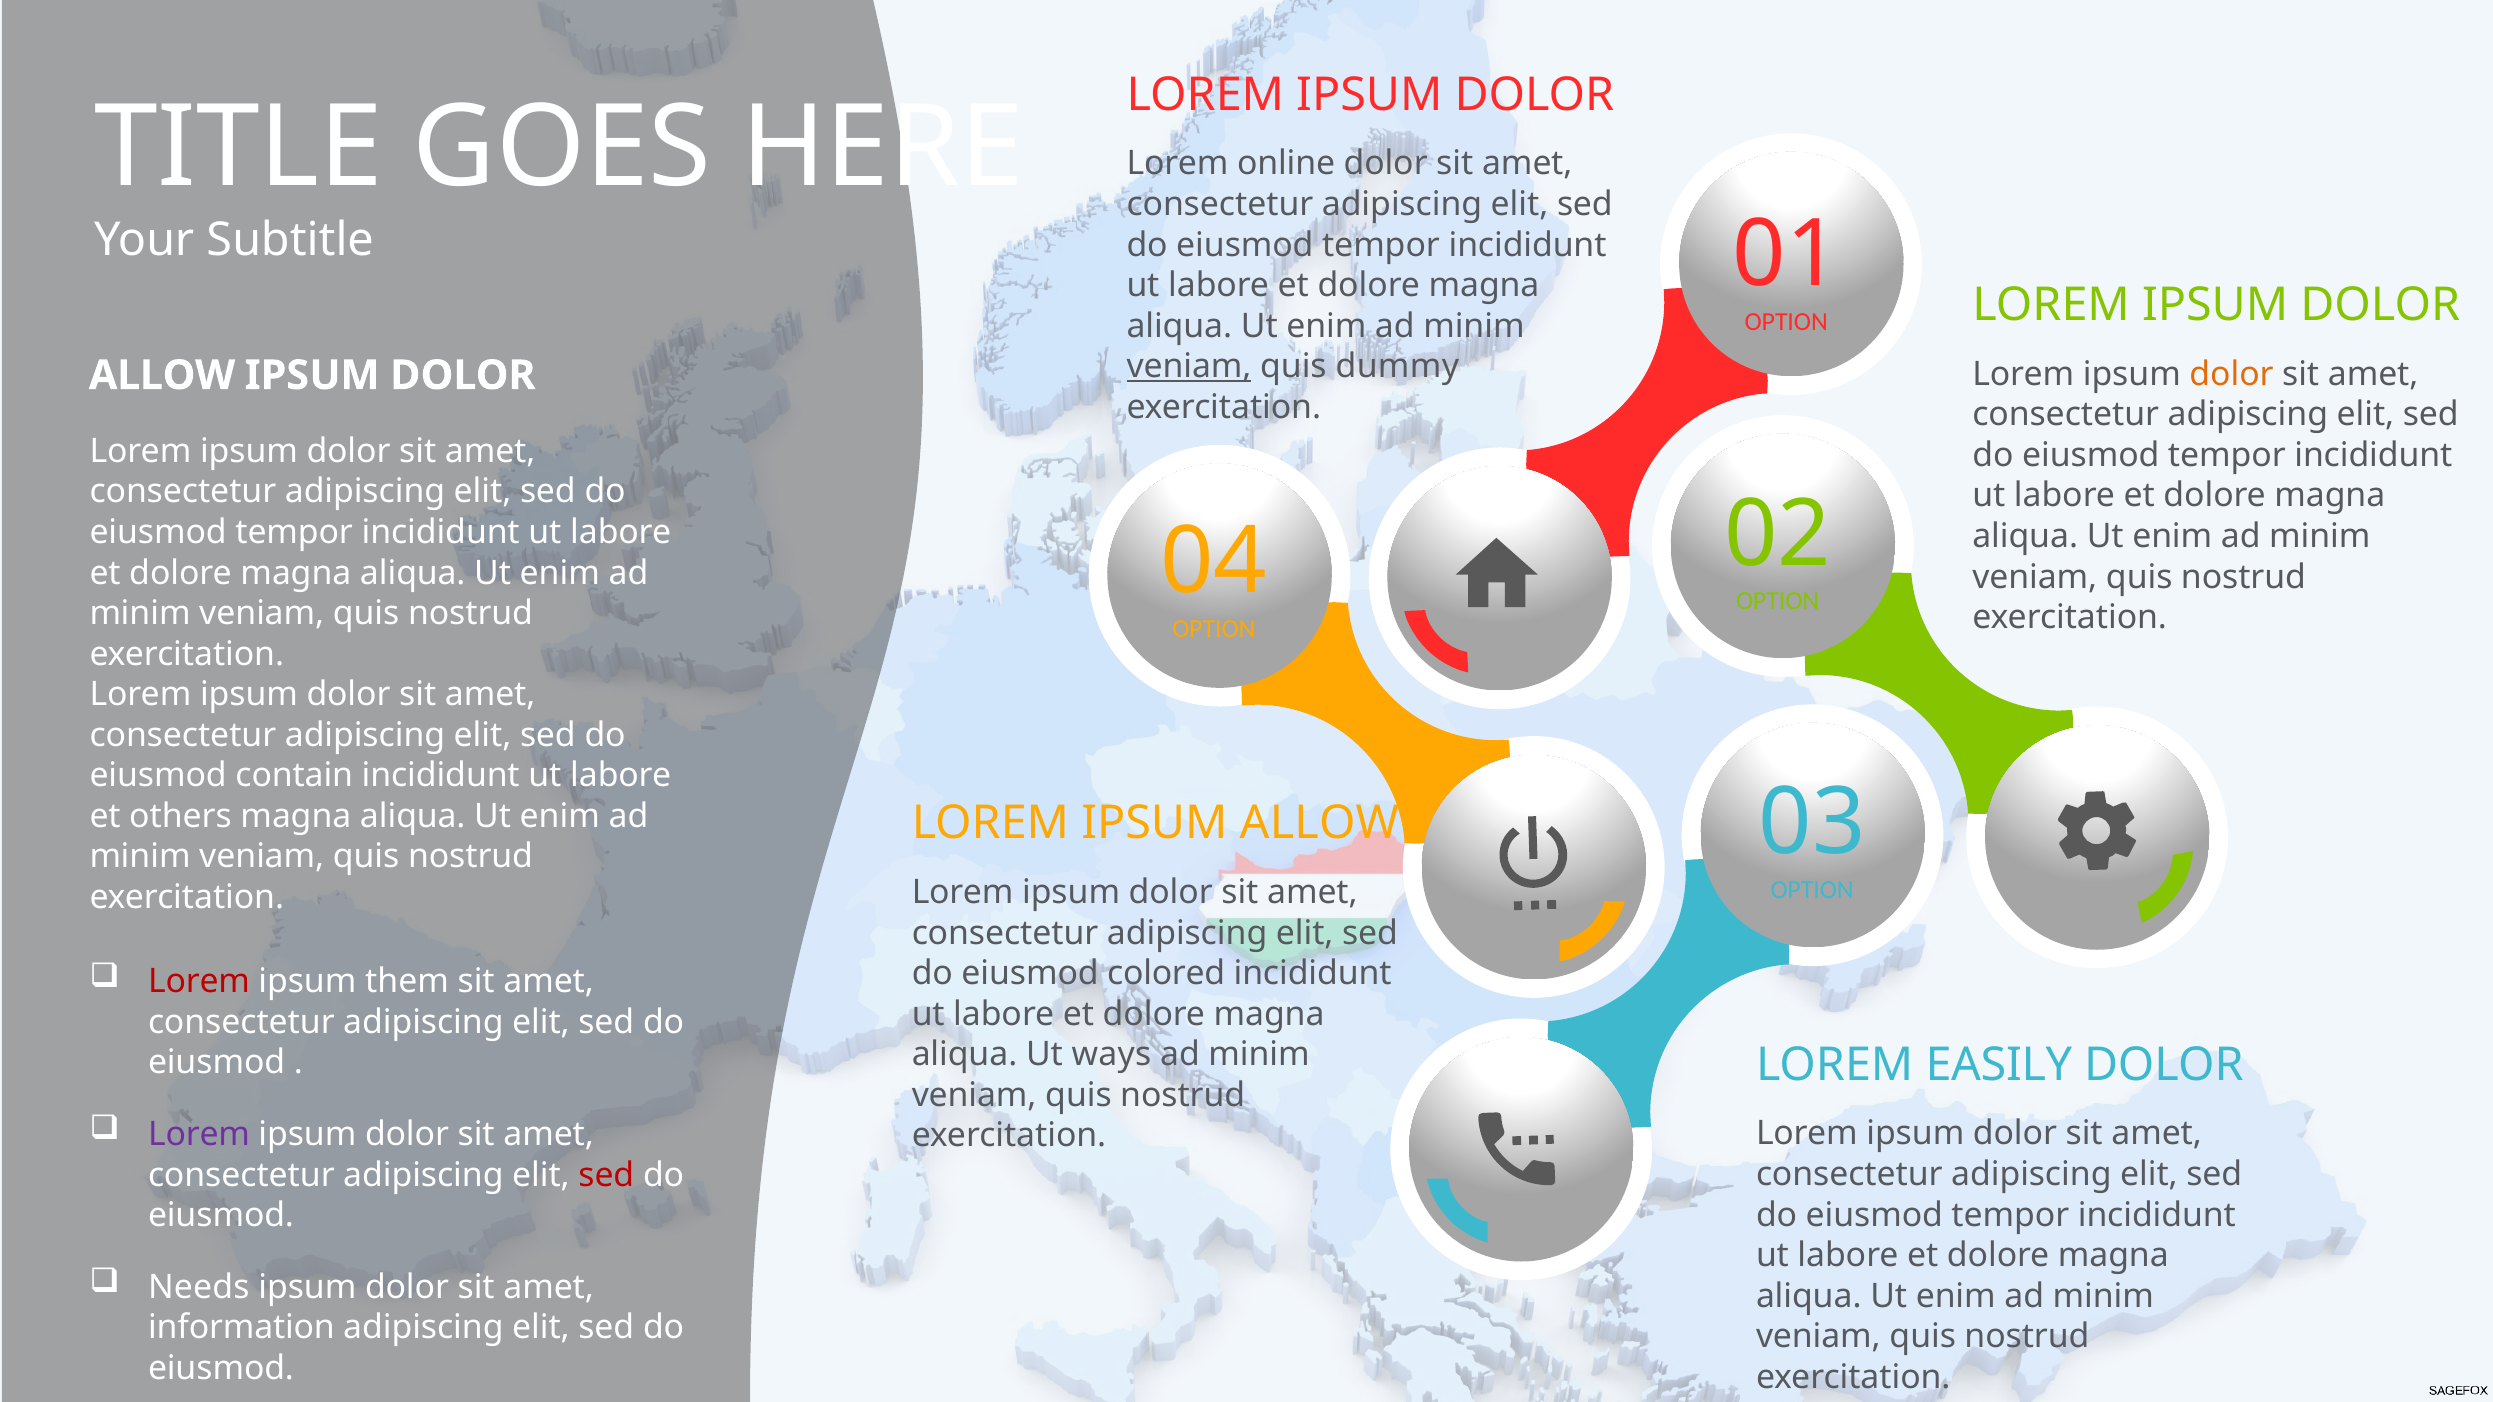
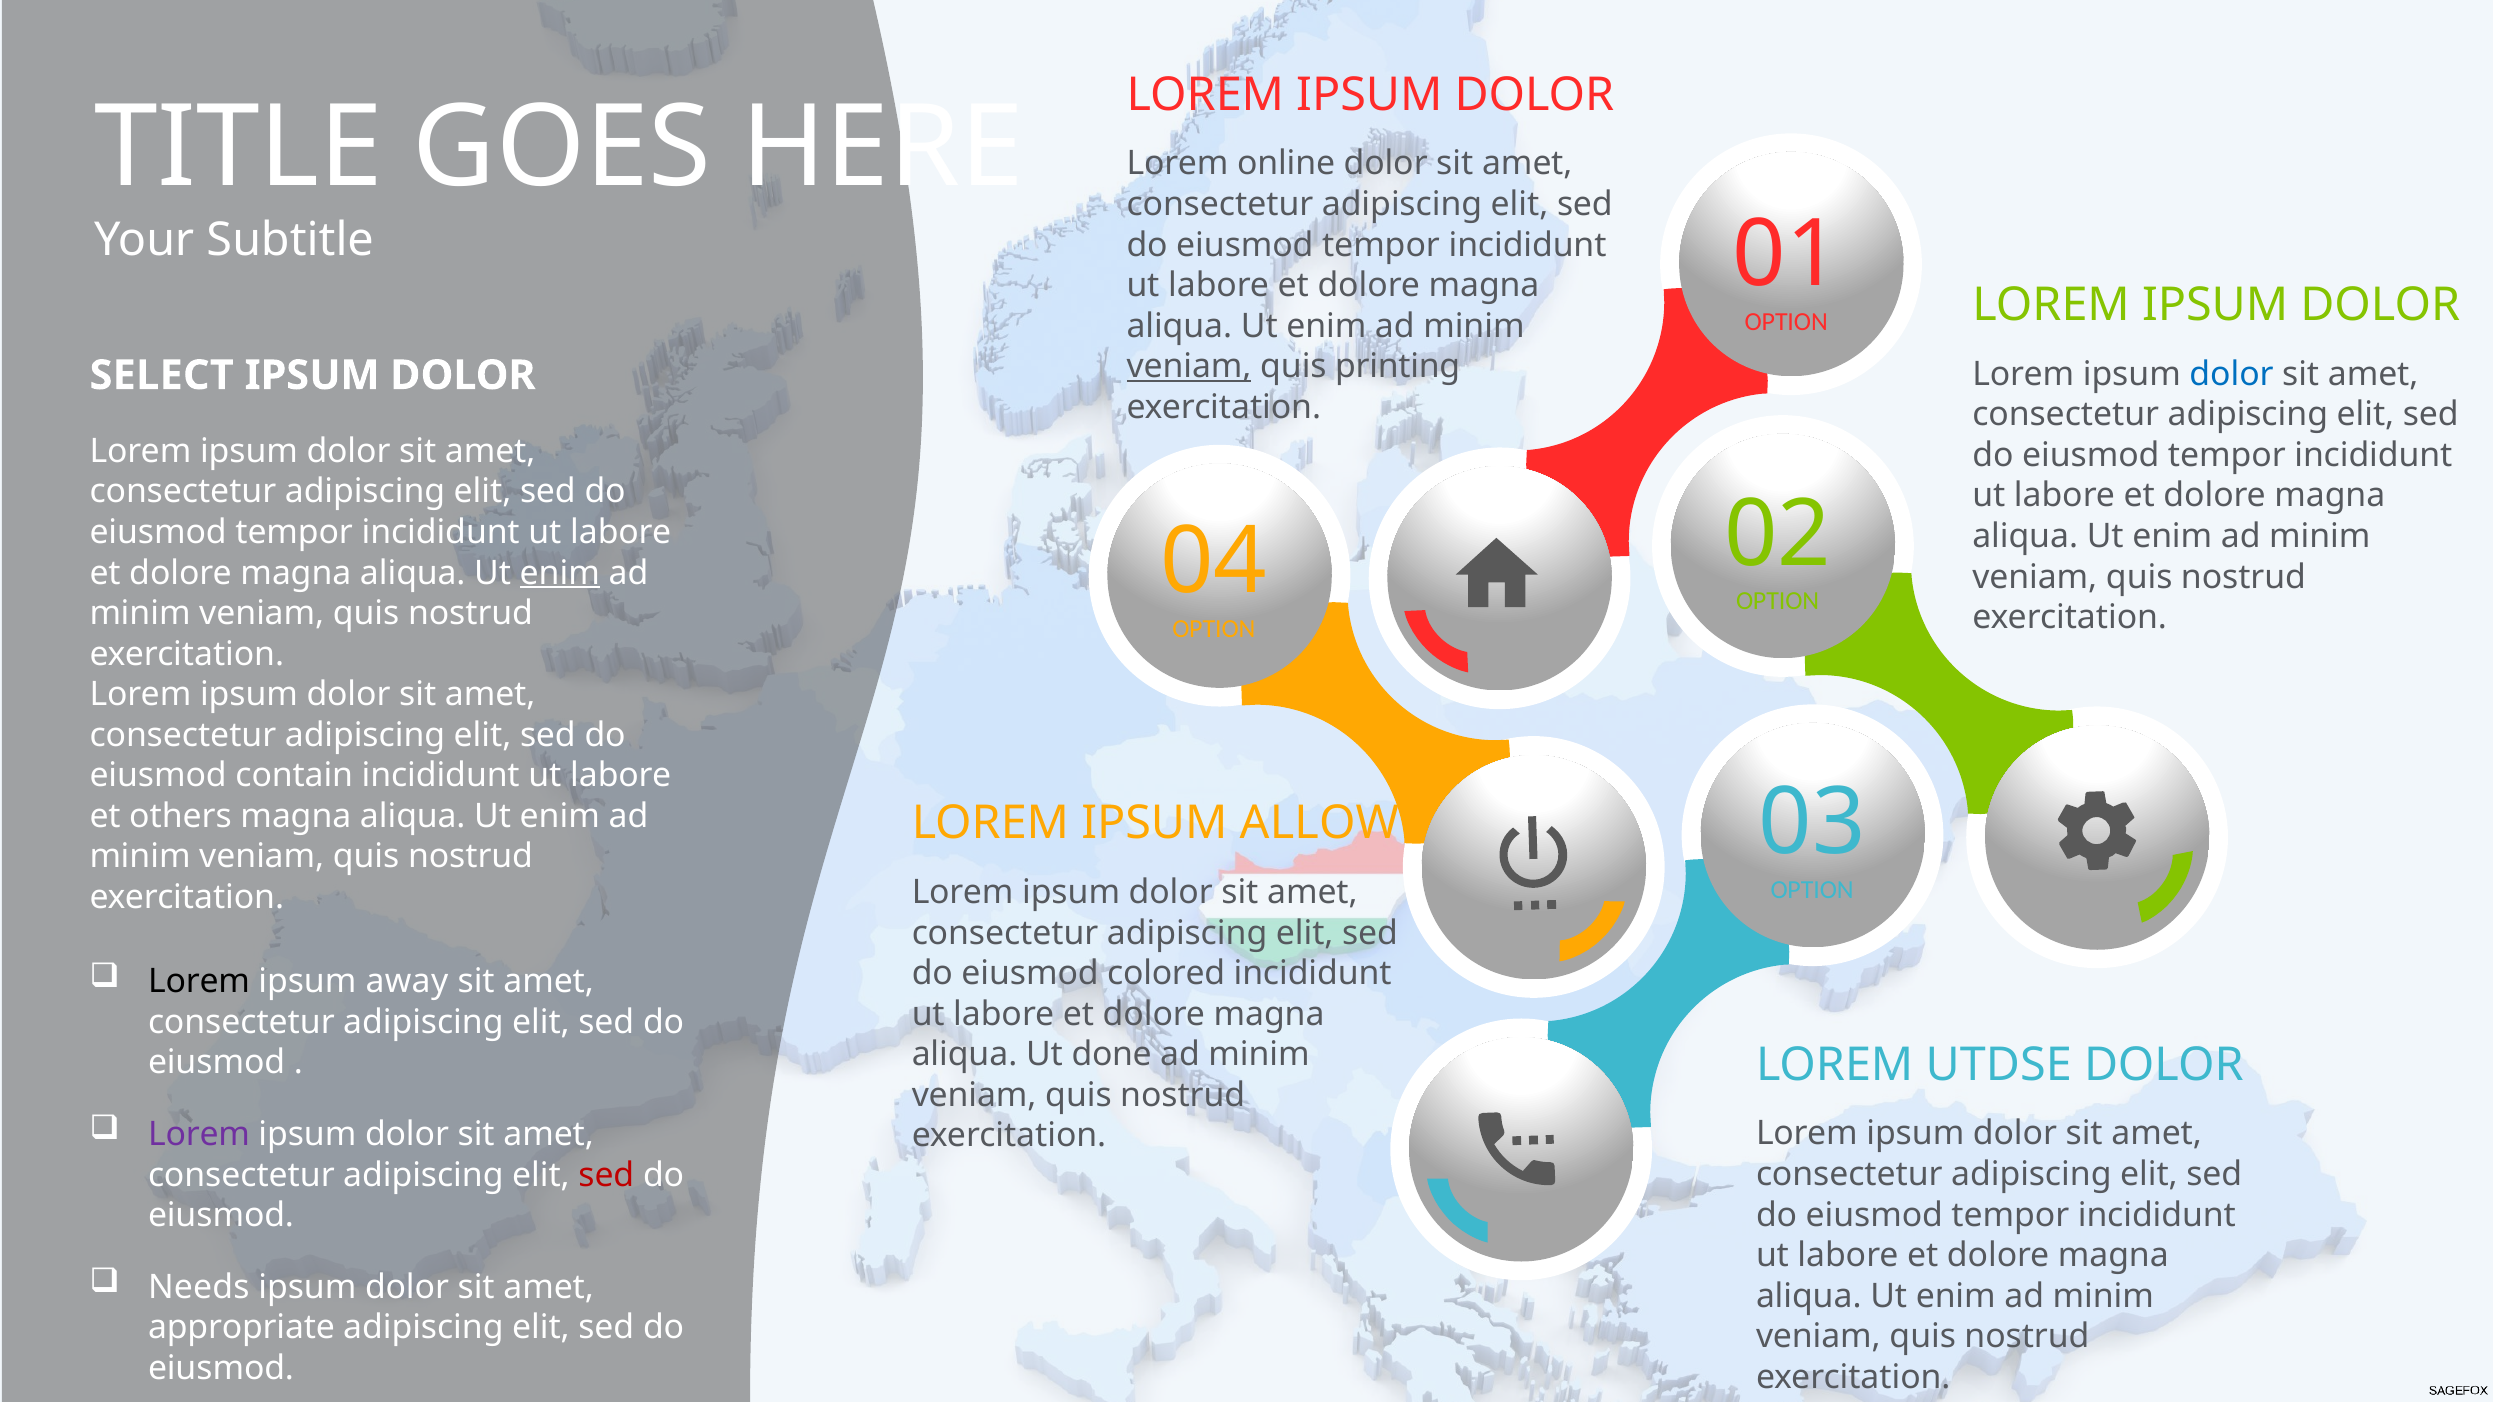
dummy: dummy -> printing (1398, 367)
dolor colour: orange -> blue (2232, 374)
ALLOW: ALLOW -> SELECT (162, 375)
enim underline: none -> present (560, 573)
Lorem colour: red -> black (199, 982)
them: them -> away (407, 982)
ways: ways -> done (1112, 1055)
EASILY: EASILY -> UTDSE (1999, 1065)
information: information -> appropriate (241, 1328)
